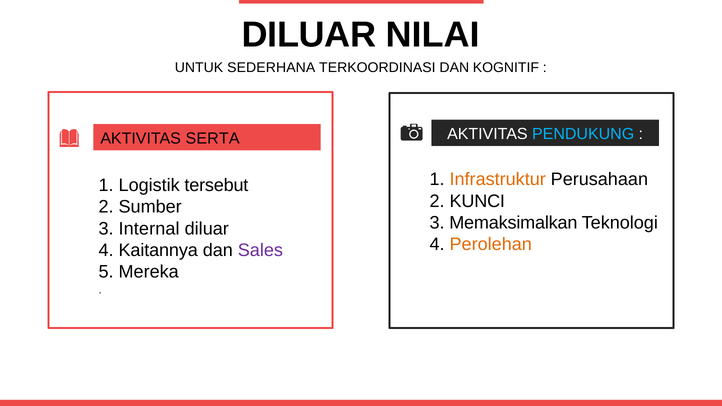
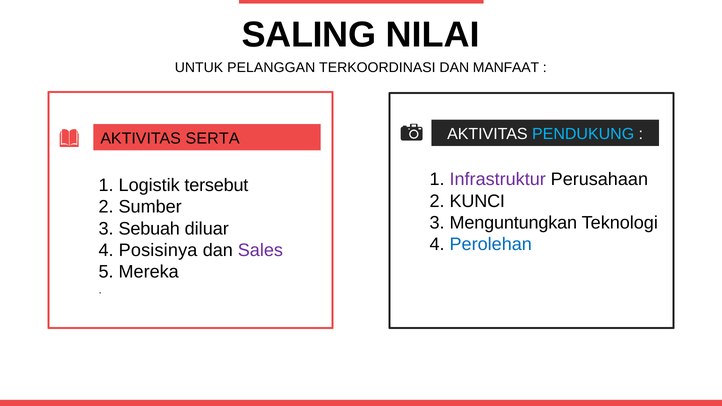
DILUAR: DILUAR -> SALING (309, 35)
SEDERHANA: SEDERHANA -> PELANGGAN (271, 68)
KOGNITIF: KOGNITIF -> MANFAAT (506, 68)
Infrastruktur colour: orange -> purple (498, 180)
Memaksimalkan: Memaksimalkan -> Menguntungkan (513, 223)
Internal: Internal -> Sebuah (149, 229)
Perolehan colour: orange -> blue (491, 245)
Kaitannya: Kaitannya -> Posisinya (158, 250)
